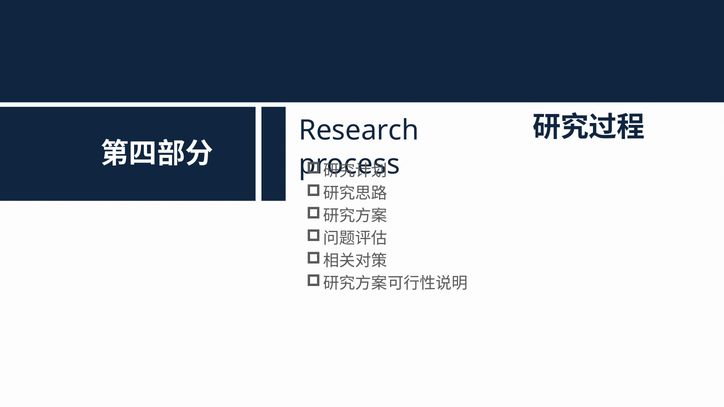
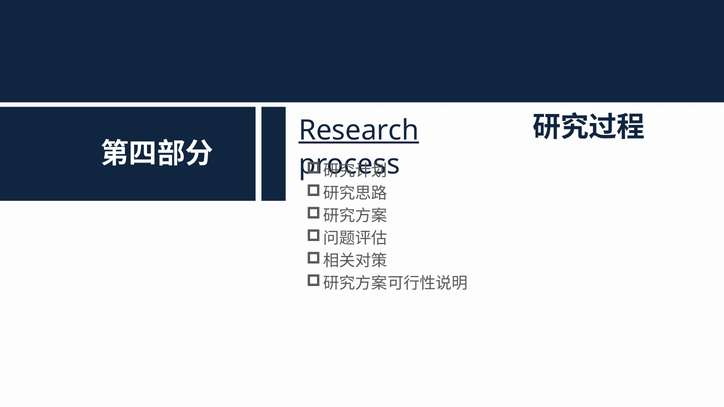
Research underline: none -> present (359, 131)
